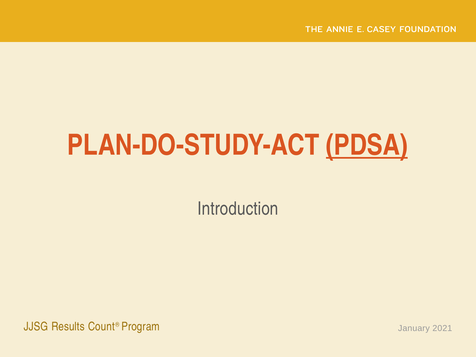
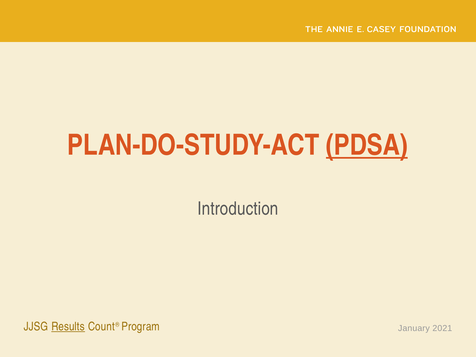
Results underline: none -> present (68, 327)
